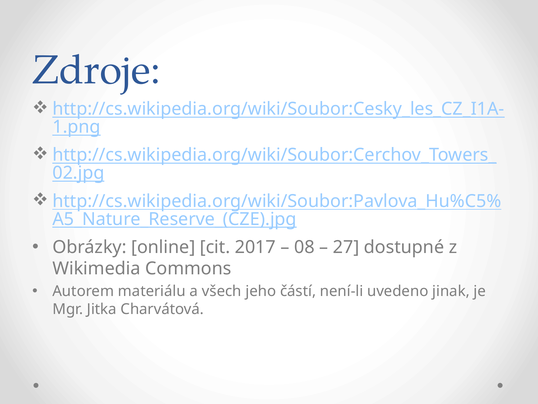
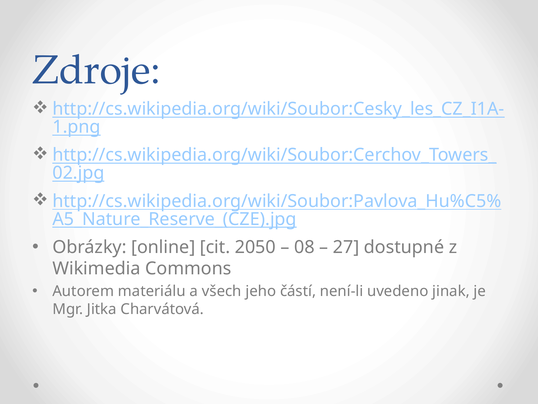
2017: 2017 -> 2050 (255, 247)
